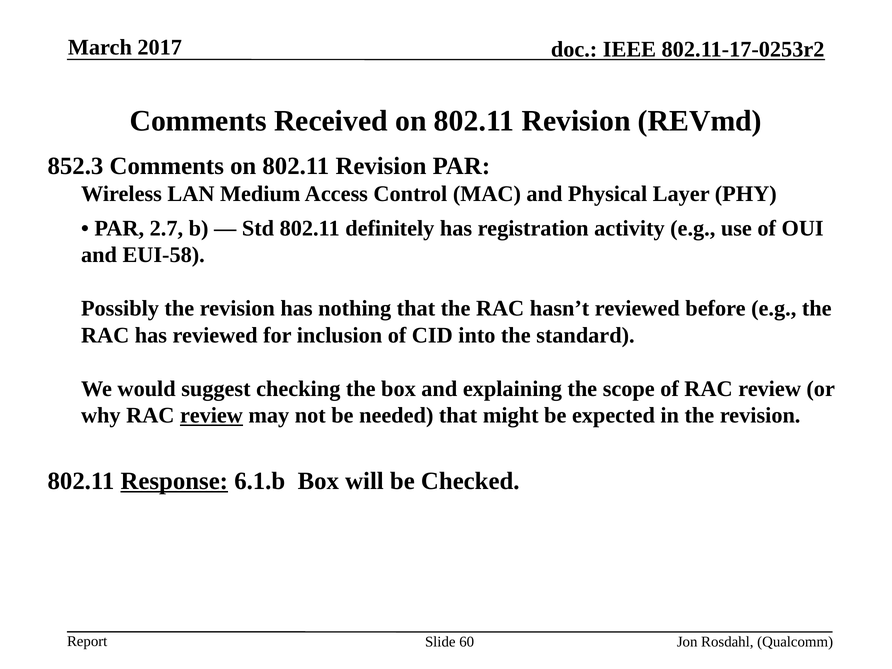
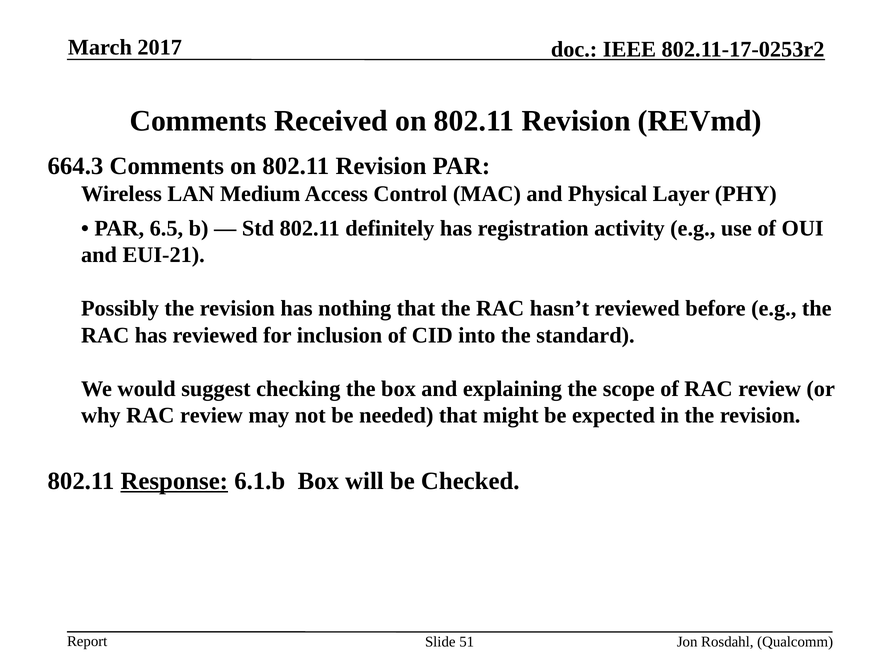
852.3: 852.3 -> 664.3 (75, 166)
2.7: 2.7 -> 6.5 (166, 228)
EUI-58: EUI-58 -> EUI-21 (164, 255)
review underline: present -> none (211, 416)
60: 60 -> 51 (467, 642)
